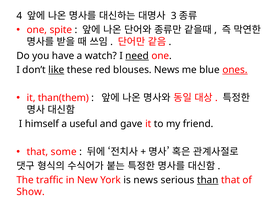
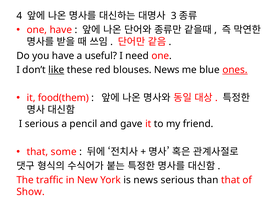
one spite: spite -> have (61, 30)
watch: watch -> useful (101, 56)
need underline: present -> none (137, 56)
than(them: than(them -> food(them (63, 98)
I himself: himself -> serious (42, 124)
useful: useful -> pencil (83, 124)
than underline: present -> none (208, 180)
